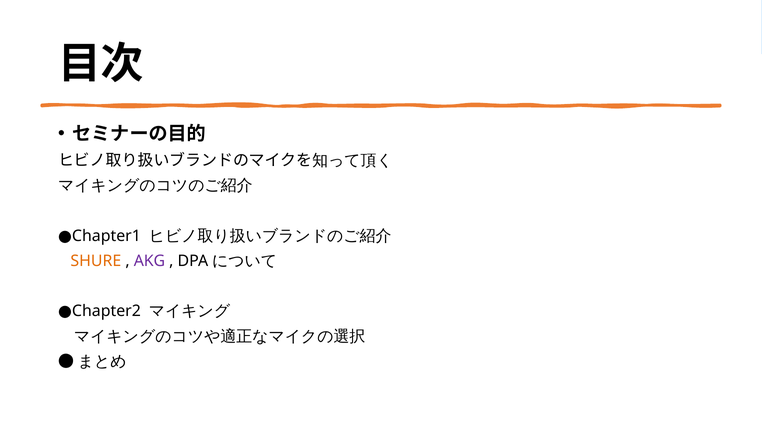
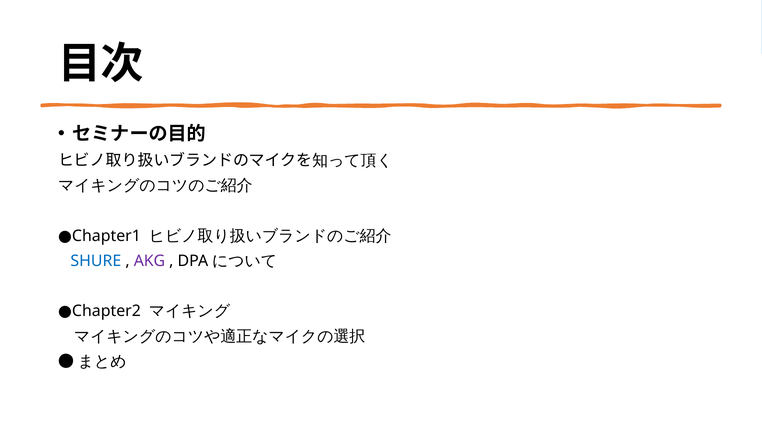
SHURE colour: orange -> blue (96, 261)
